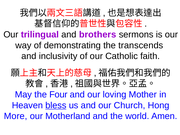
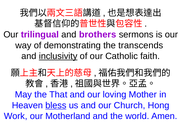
inclusivity underline: none -> present (58, 56)
Four: Four -> That (58, 95)
More: More -> Work (16, 116)
